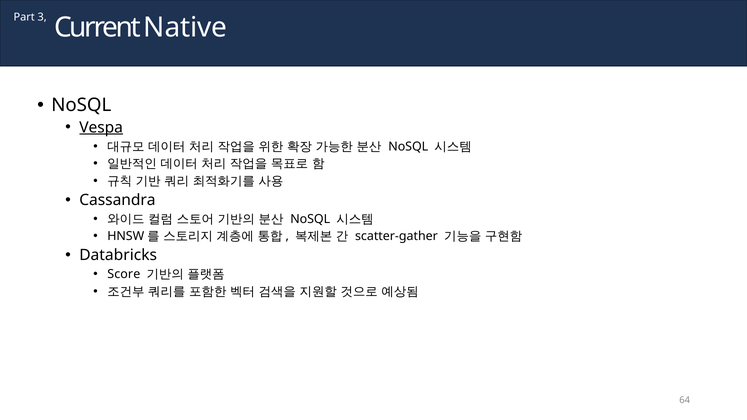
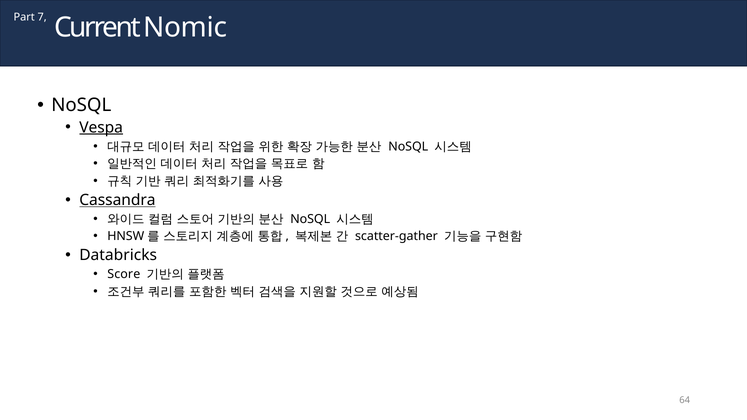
3: 3 -> 7 (42, 17)
Native: Native -> Nomic (185, 28)
Cassandra underline: none -> present (117, 200)
